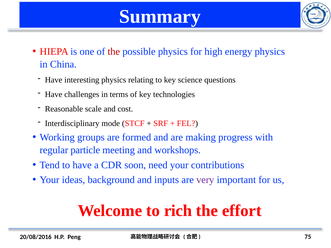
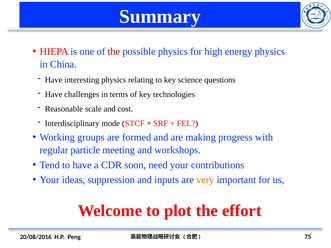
background: background -> suppression (111, 180)
very colour: purple -> orange (205, 180)
rich: rich -> plot (178, 211)
